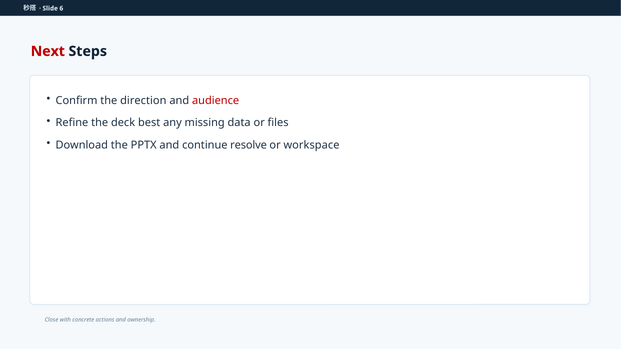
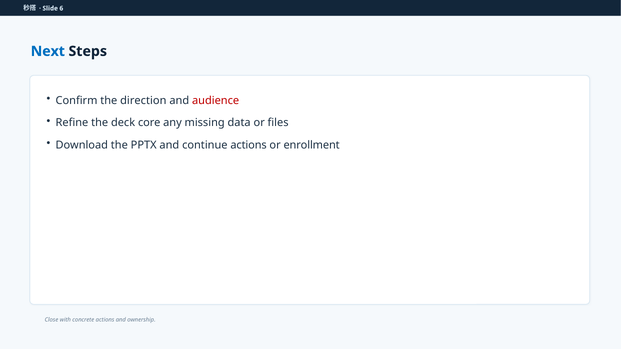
Next colour: red -> blue (48, 51)
best: best -> core (149, 123)
continue resolve: resolve -> actions (249, 145)
workspace: workspace -> enrollment (312, 145)
